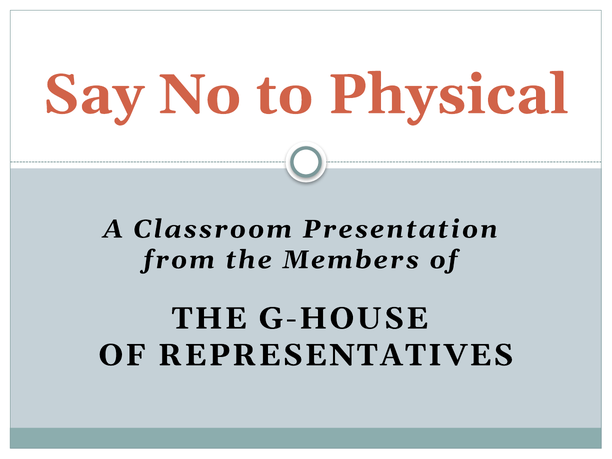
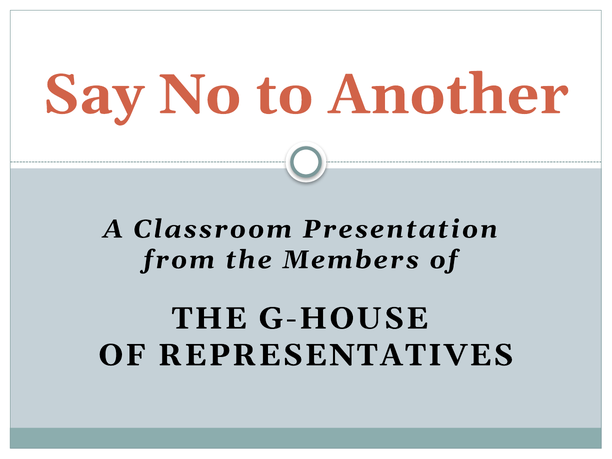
Physical: Physical -> Another (448, 95)
